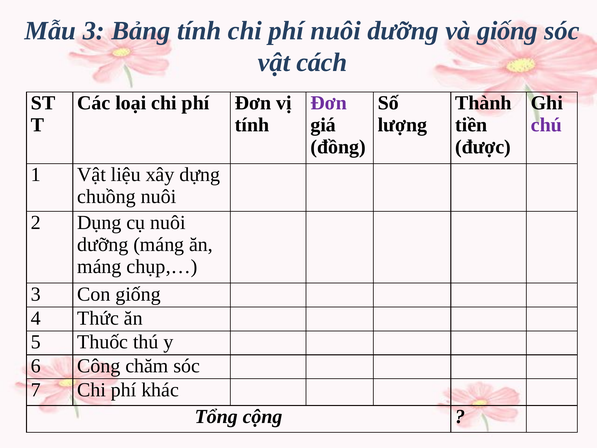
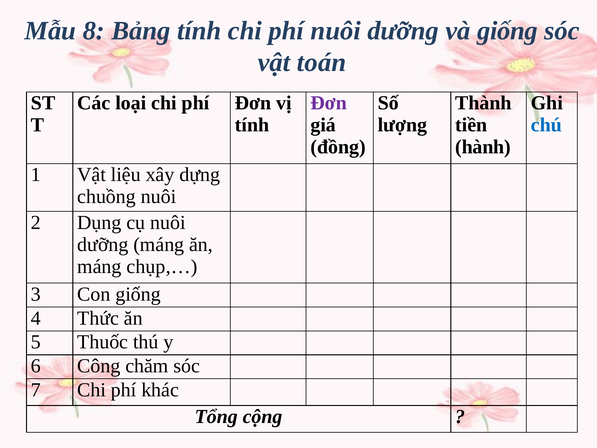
Mẫu 3: 3 -> 8 (94, 31)
cách: cách -> toán (322, 62)
chú colour: purple -> blue (546, 125)
được: được -> hành (483, 147)
